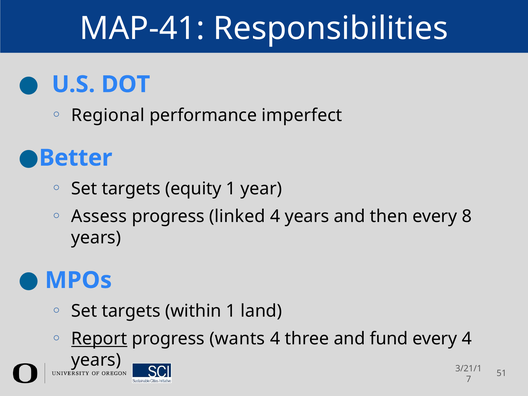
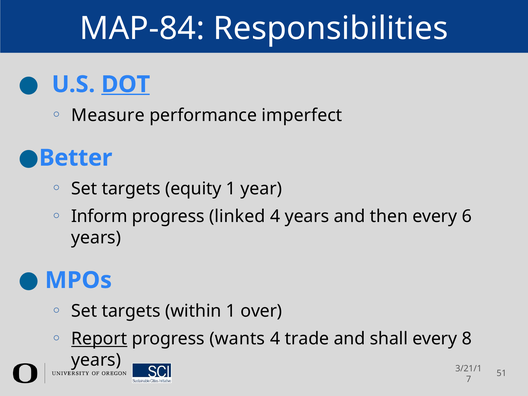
MAP-41: MAP-41 -> MAP-84 (142, 29)
DOT underline: none -> present (126, 84)
Regional: Regional -> Measure (108, 115)
Assess: Assess -> Inform (99, 216)
8: 8 -> 6 (467, 216)
land: land -> over (261, 311)
three: three -> trade (307, 339)
fund: fund -> shall (389, 339)
every 4: 4 -> 8 (467, 339)
